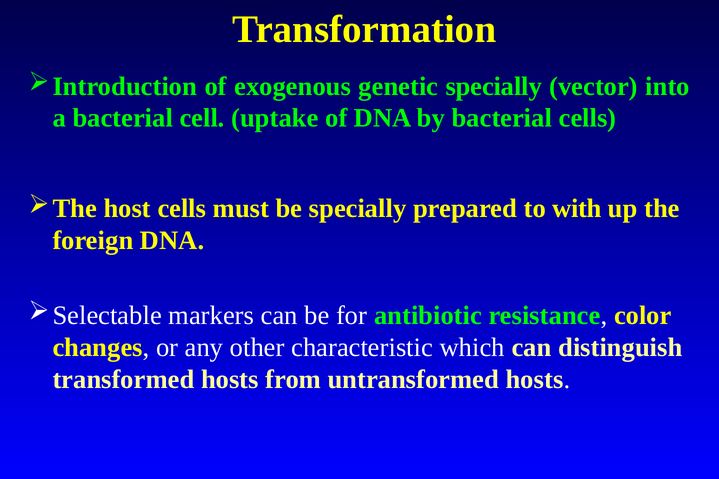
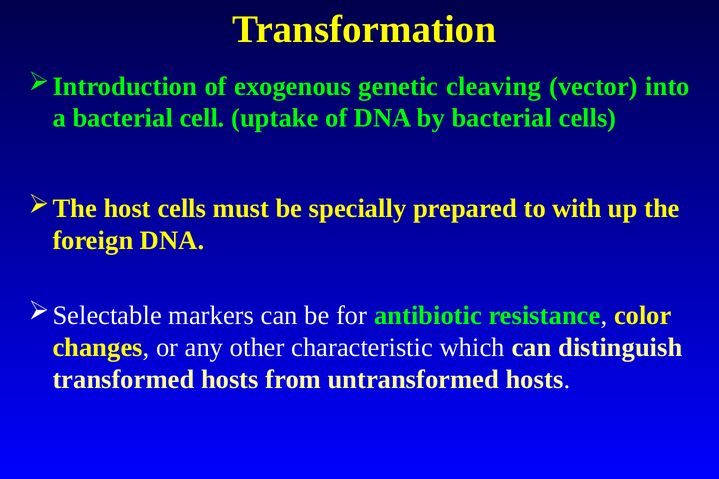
genetic specially: specially -> cleaving (494, 86)
